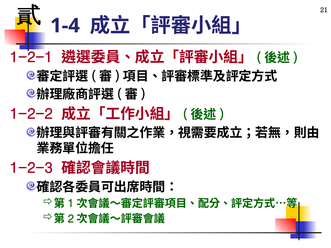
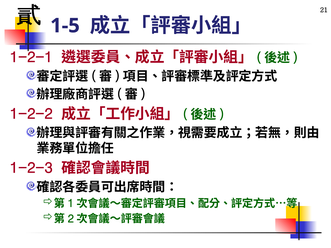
1-4: 1-4 -> 1-5 (65, 26)
